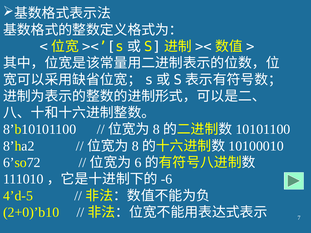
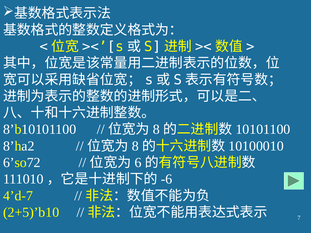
4’d-5: 4’d-5 -> 4’d-7 (18, 196)
2+0)’b10: 2+0)’b10 -> 2+5)’b10 (31, 213)
